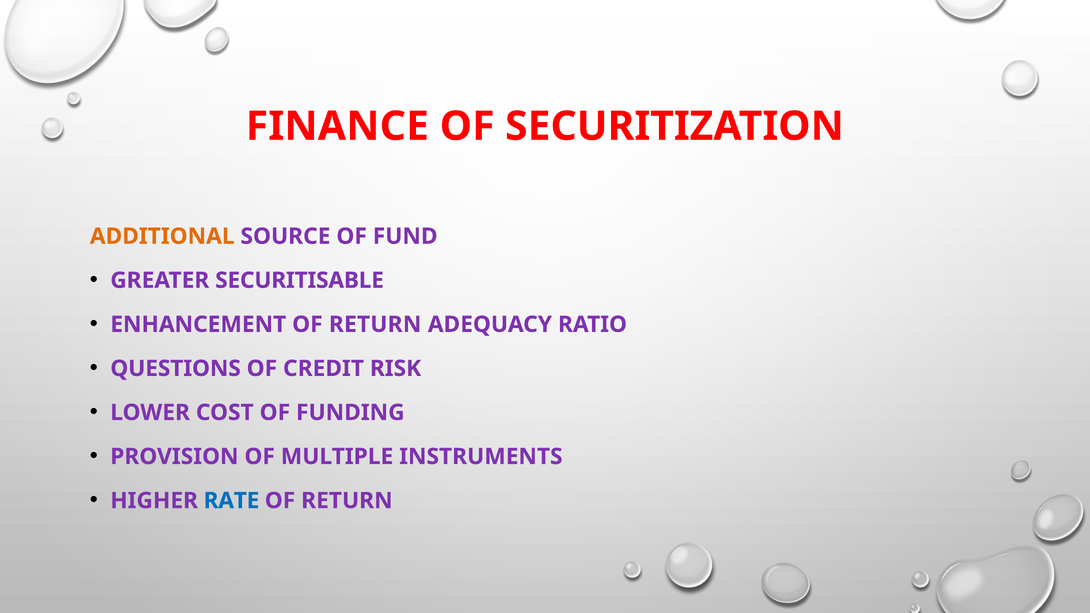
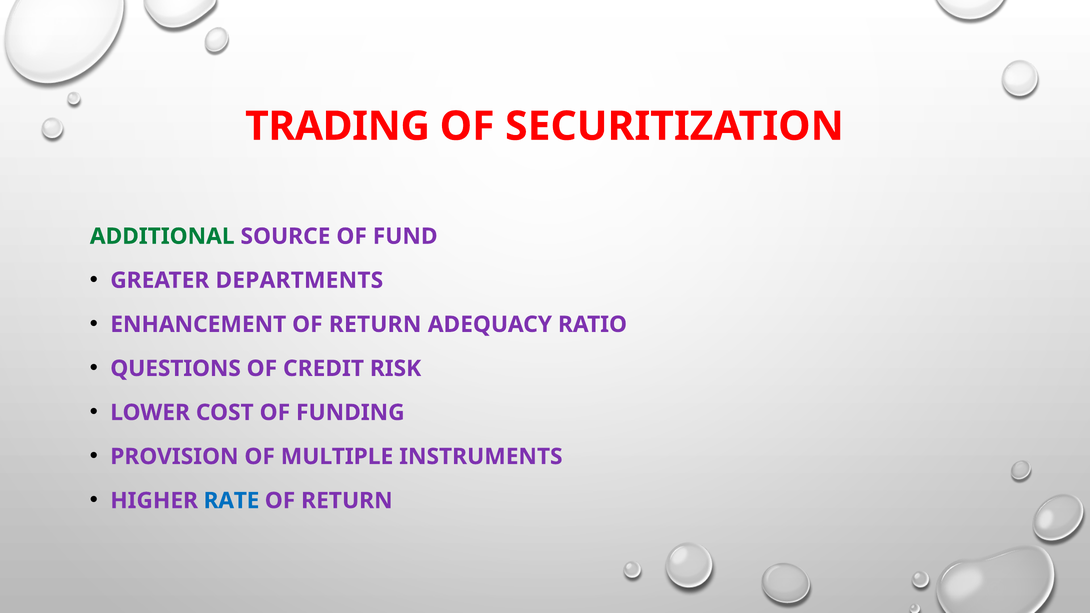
FINANCE: FINANCE -> TRADING (338, 126)
ADDITIONAL colour: orange -> green (162, 236)
SECURITISABLE: SECURITISABLE -> DEPARTMENTS (299, 280)
